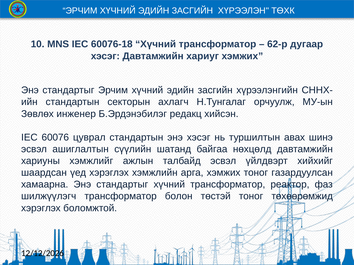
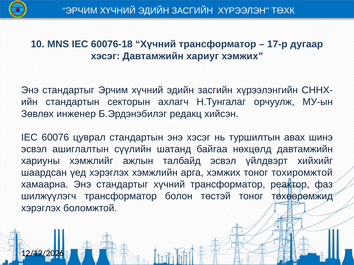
62-р: 62-р -> 17-р (277, 44)
газардуулсан: газардуулсан -> тохиромжтой (302, 173)
